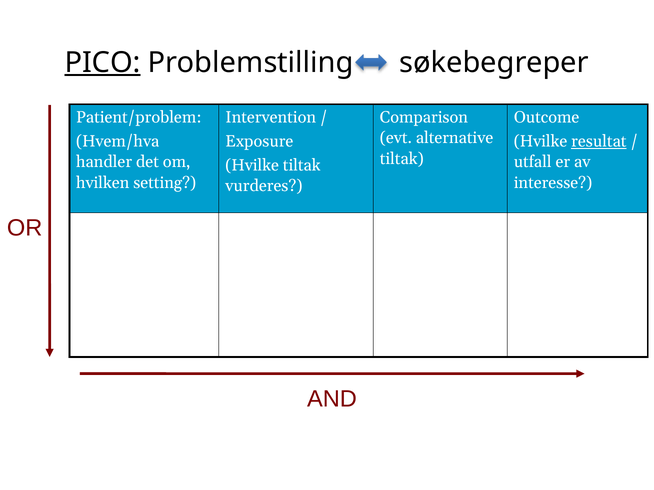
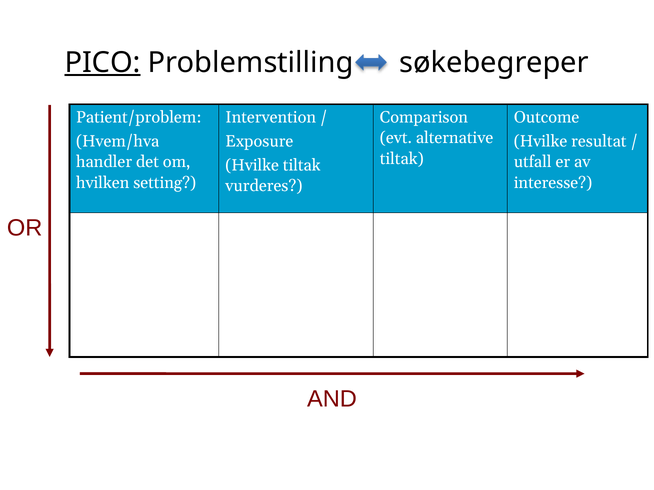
resultat underline: present -> none (599, 141)
